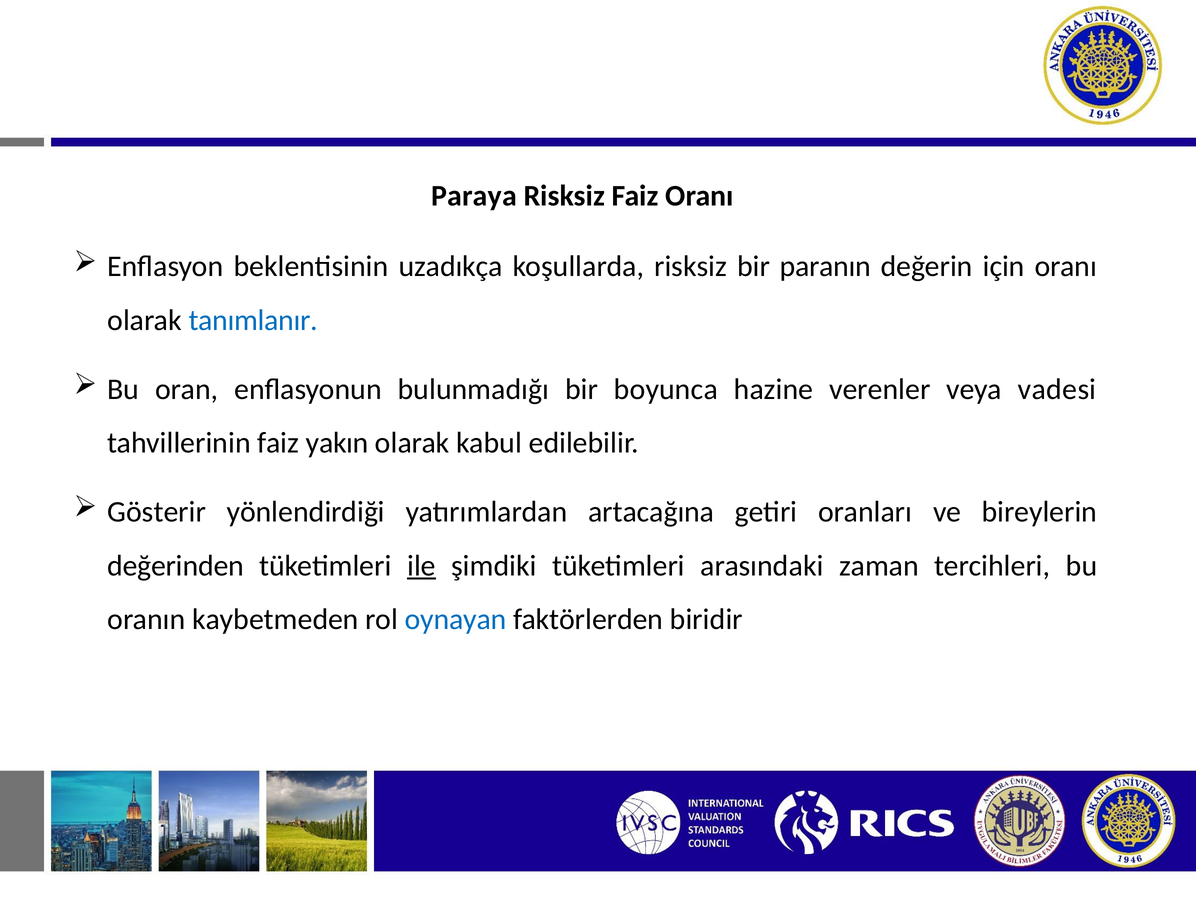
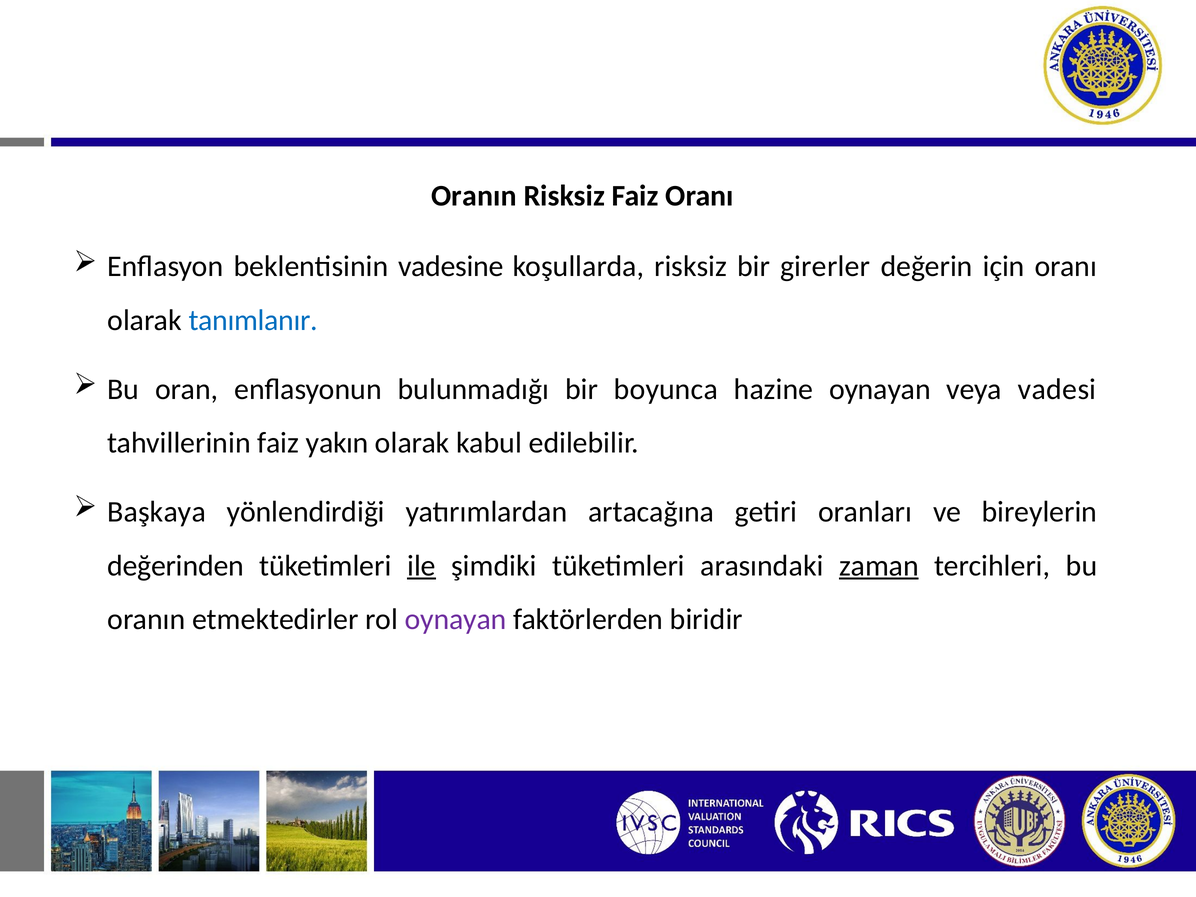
Paraya: Paraya -> Oranın (474, 196)
uzadıkça: uzadıkça -> vadesine (451, 267)
paranın: paranın -> girerler (825, 267)
hazine verenler: verenler -> oynayan (880, 389)
Gösterir: Gösterir -> Başkaya (157, 512)
zaman underline: none -> present (879, 566)
kaybetmeden: kaybetmeden -> etmektedirler (275, 619)
oynayan colour: blue -> purple (456, 619)
